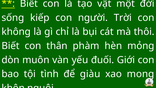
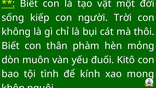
Giới: Giới -> Kitô (126, 60)
giàu: giàu -> kính (90, 74)
